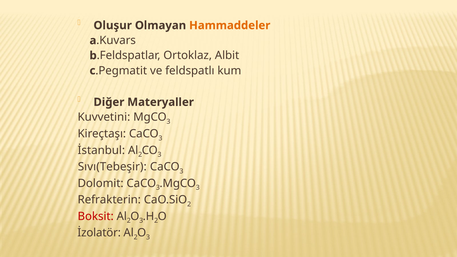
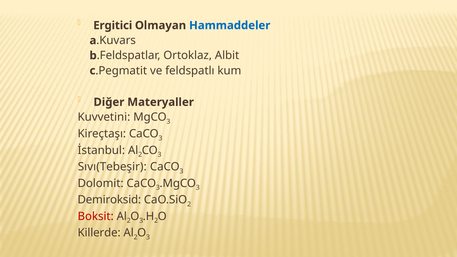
Oluşur: Oluşur -> Ergitici (113, 25)
Hammaddeler colour: orange -> blue (230, 25)
Refrakterin: Refrakterin -> Demiroksid (109, 200)
İzolatör: İzolatör -> Killerde (99, 233)
